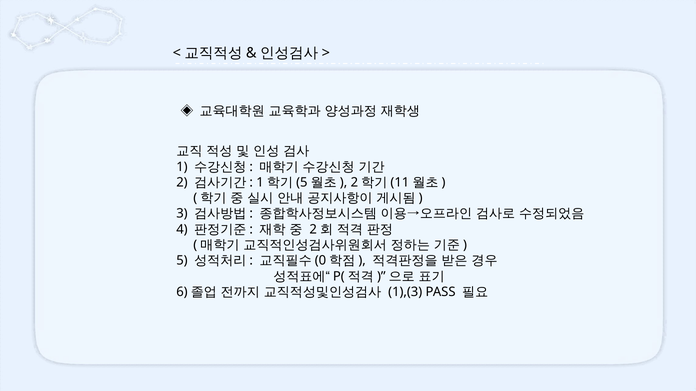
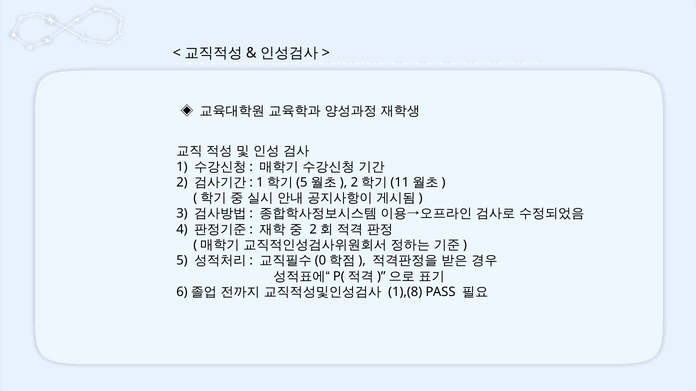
1),(3: 1),(3 -> 1),(8 (405, 292)
